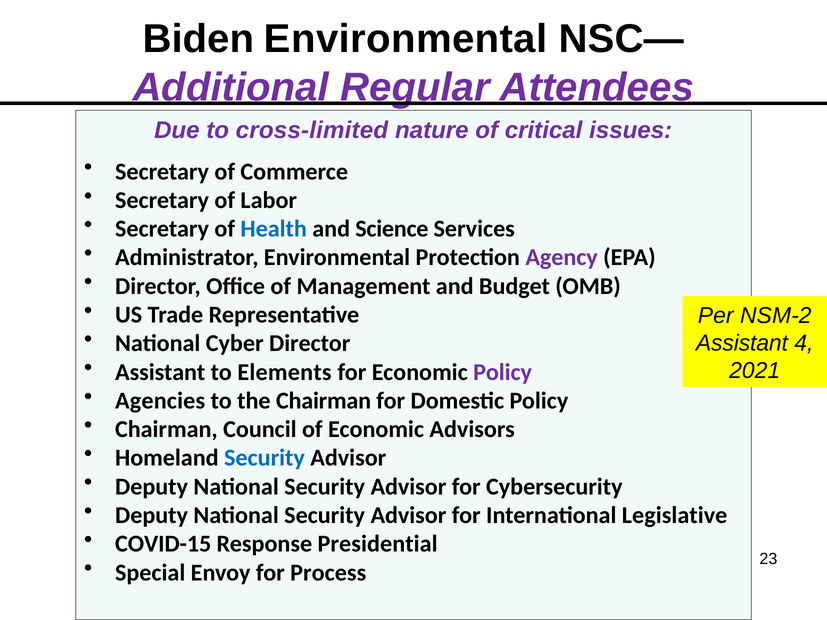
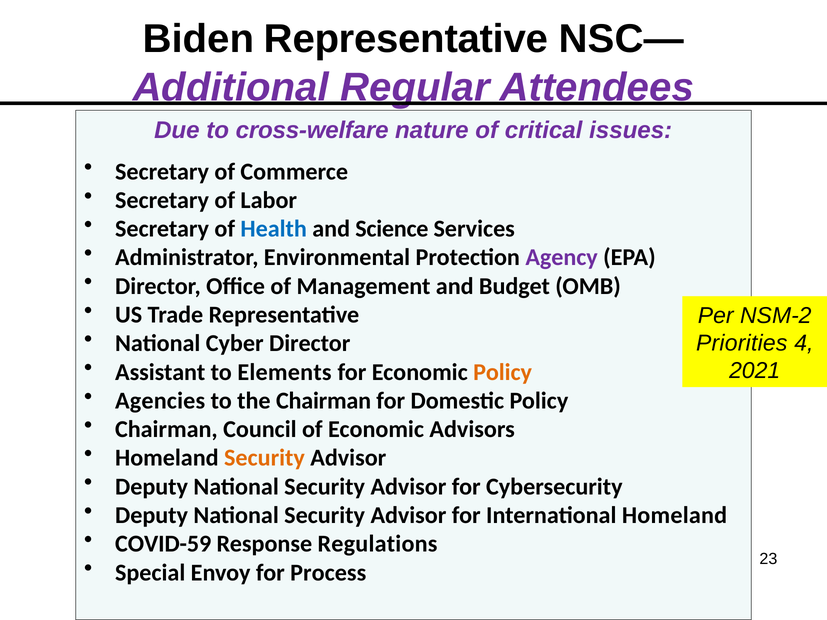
Biden Environmental: Environmental -> Representative (406, 39)
cross-limited: cross-limited -> cross-welfare (312, 131)
Assistant: Assistant -> Priorities (742, 343)
Policy colour: purple -> orange (503, 372)
Security colour: blue -> orange (264, 458)
International Legislative: Legislative -> Homeland (675, 515)
COVID-15: COVID-15 -> COVID-59 (163, 544)
Presidential: Presidential -> Regulations (378, 544)
